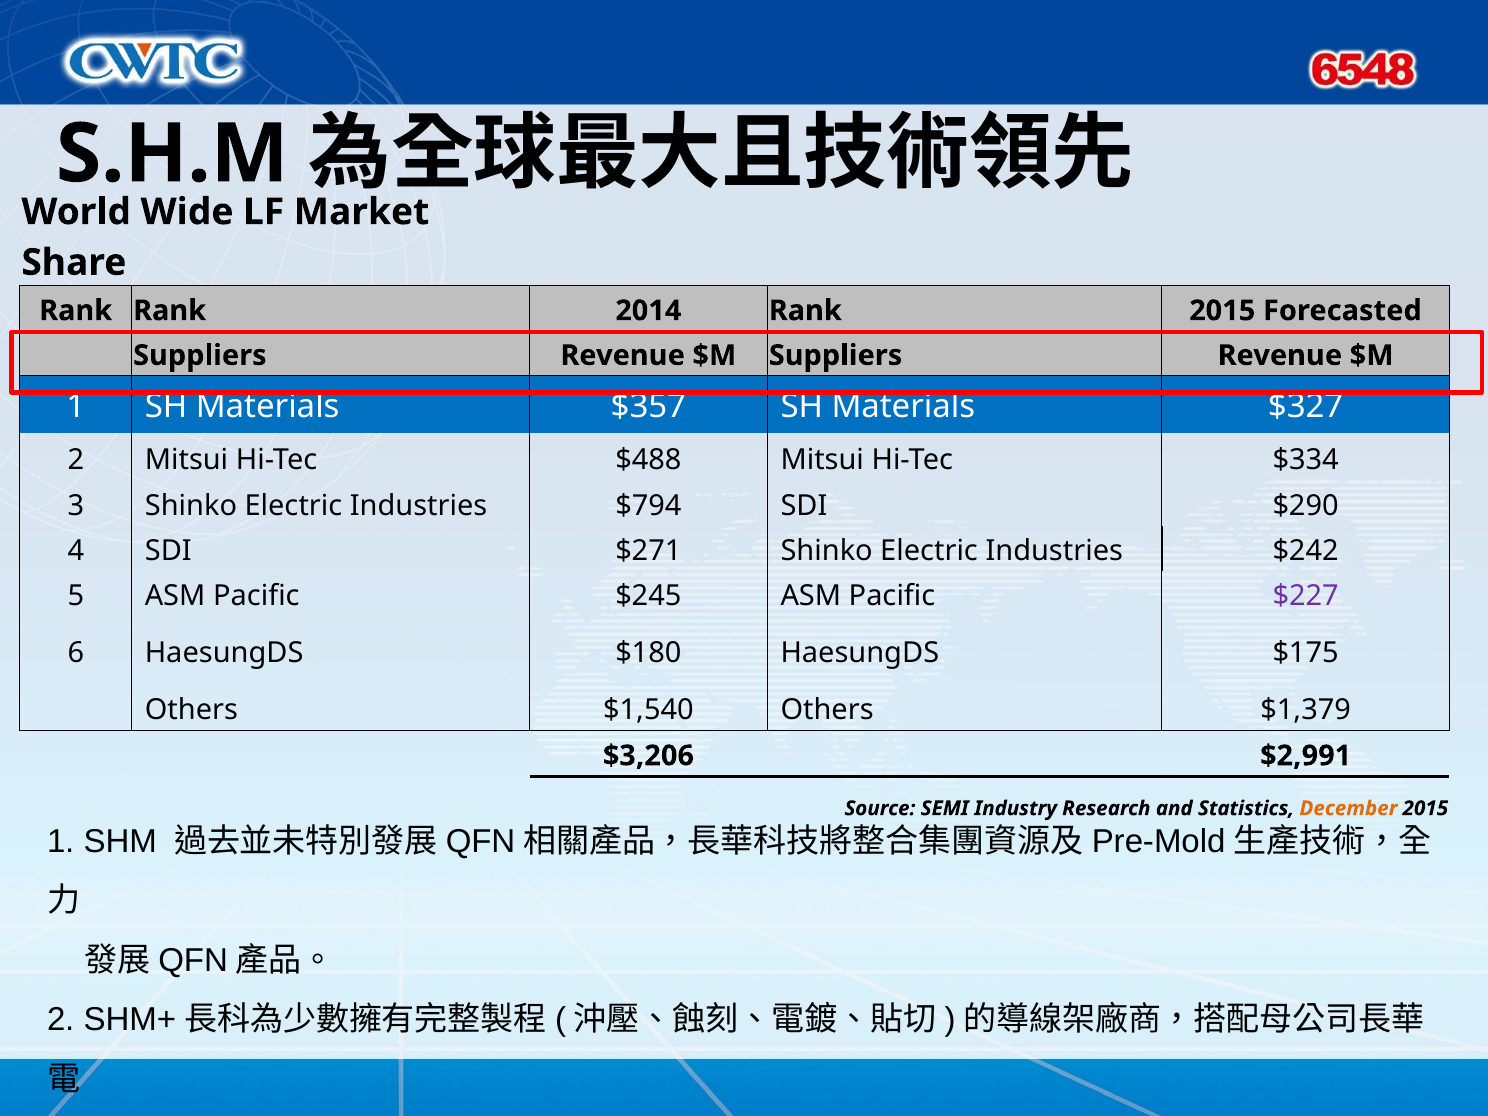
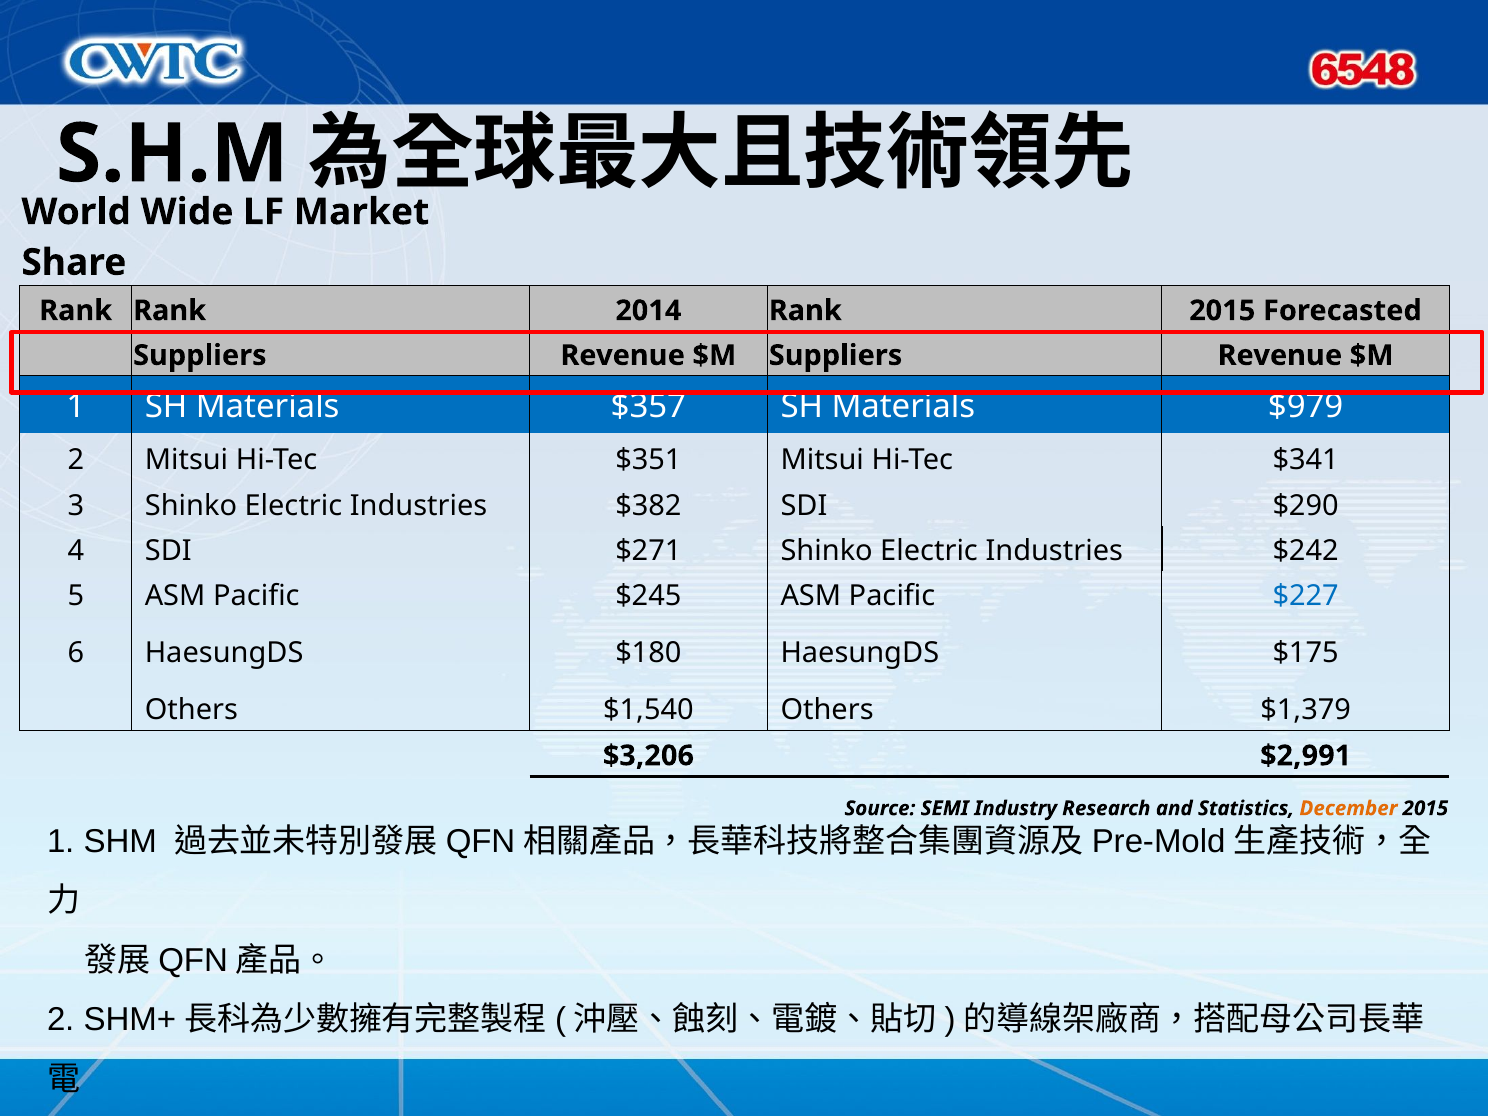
$327: $327 -> $979 (1306, 407)
$488: $488 -> $351 (648, 460)
$334: $334 -> $341 (1306, 460)
$794: $794 -> $382 (648, 506)
$227 colour: purple -> blue (1306, 596)
